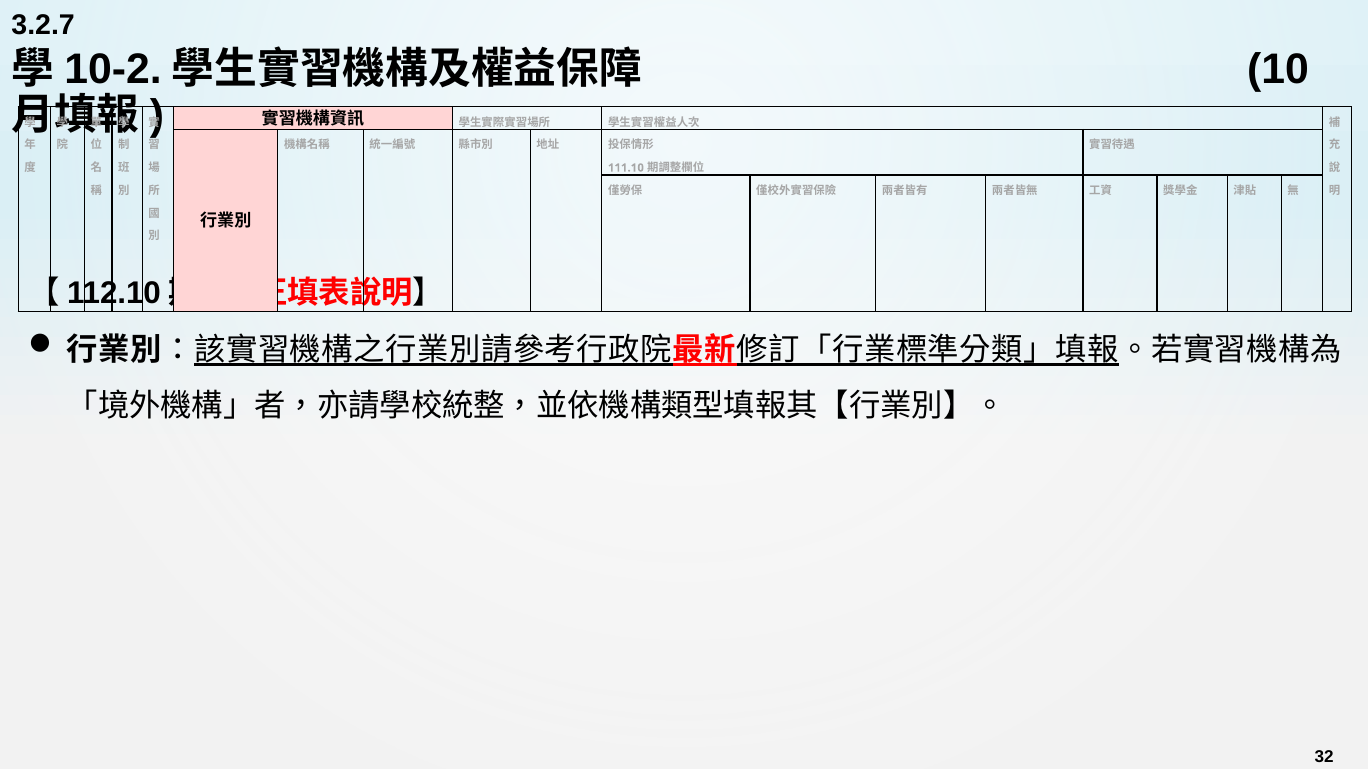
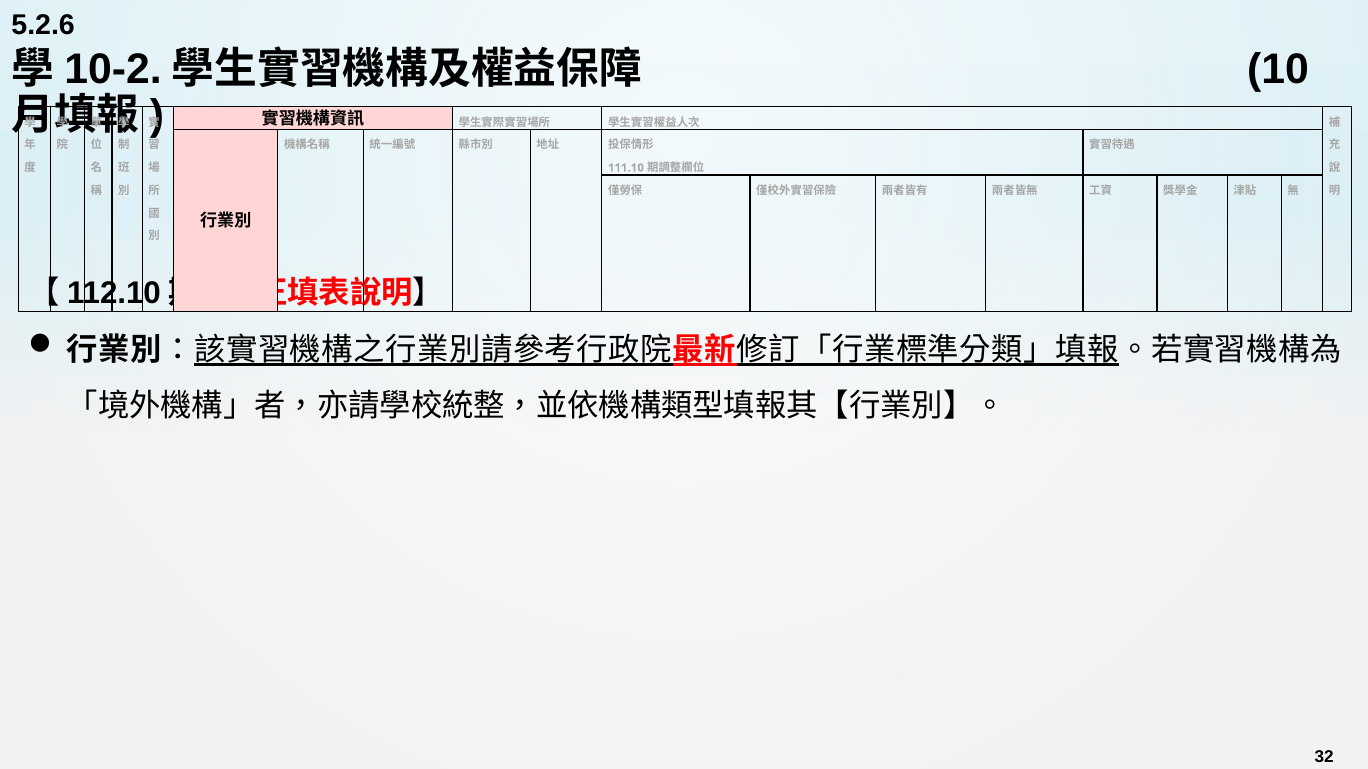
3.2.7: 3.2.7 -> 5.2.6 (43, 25)
